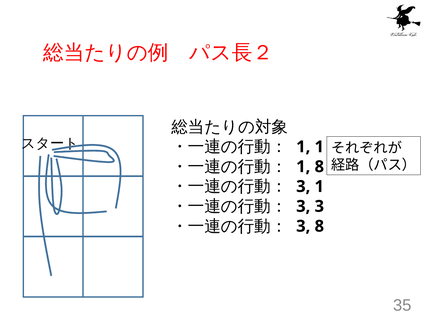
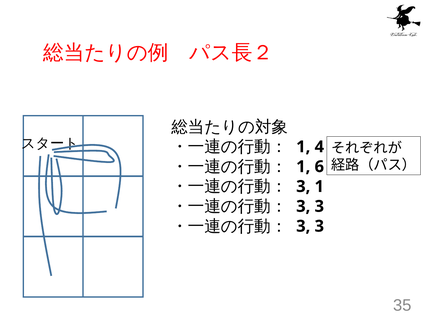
1 1: 1 -> 4 (319, 147)
1 8: 8 -> 6 (319, 167)
8: 8 -> 3 (319, 226)
